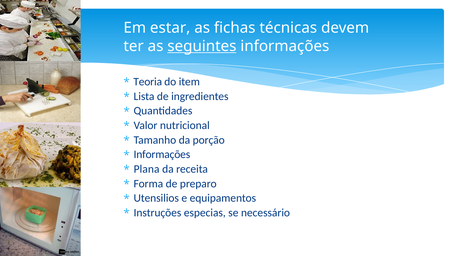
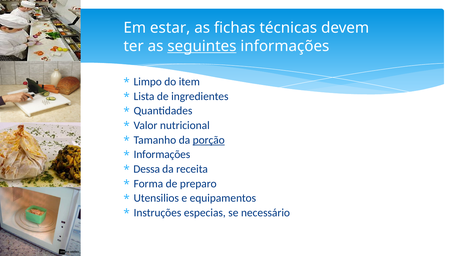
Teoria: Teoria -> Limpo (148, 82)
porção underline: none -> present (209, 140)
Plana: Plana -> Dessa (147, 169)
